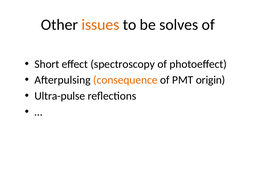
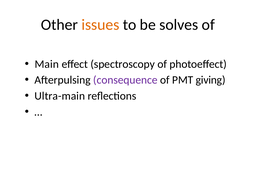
Short: Short -> Main (47, 64)
consequence colour: orange -> purple (125, 80)
origin: origin -> giving (211, 80)
Ultra-pulse: Ultra-pulse -> Ultra-main (60, 96)
